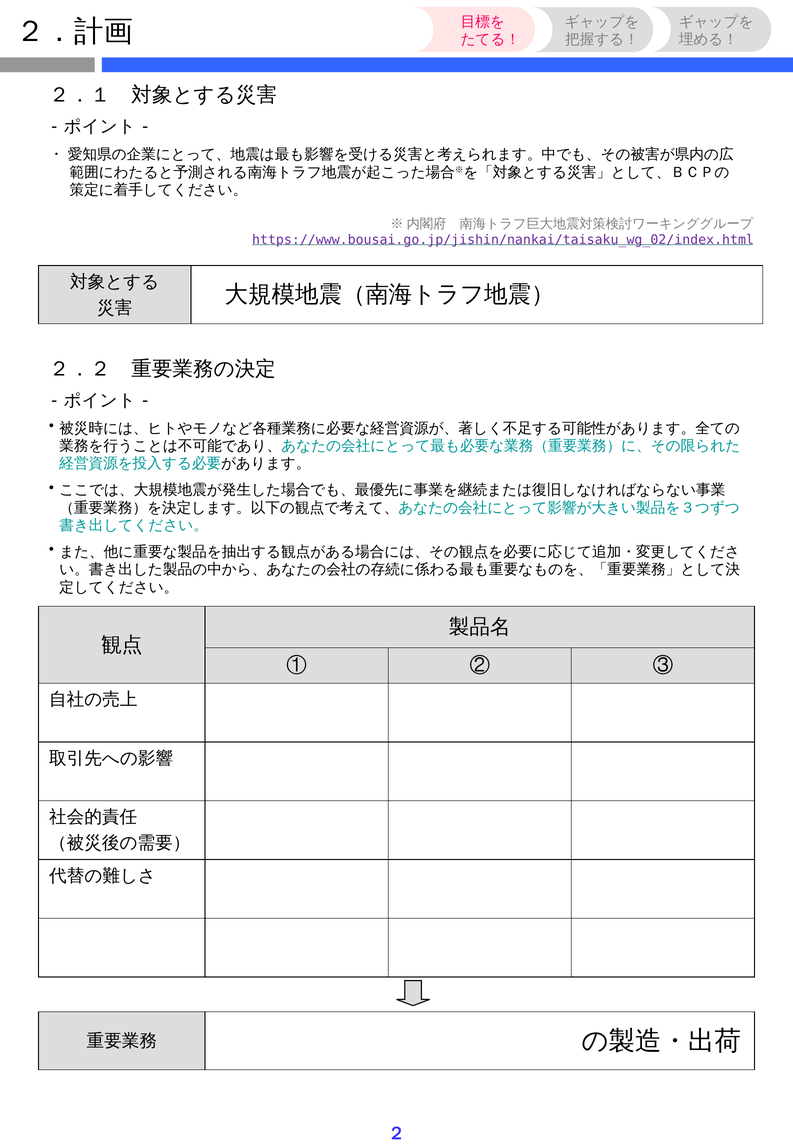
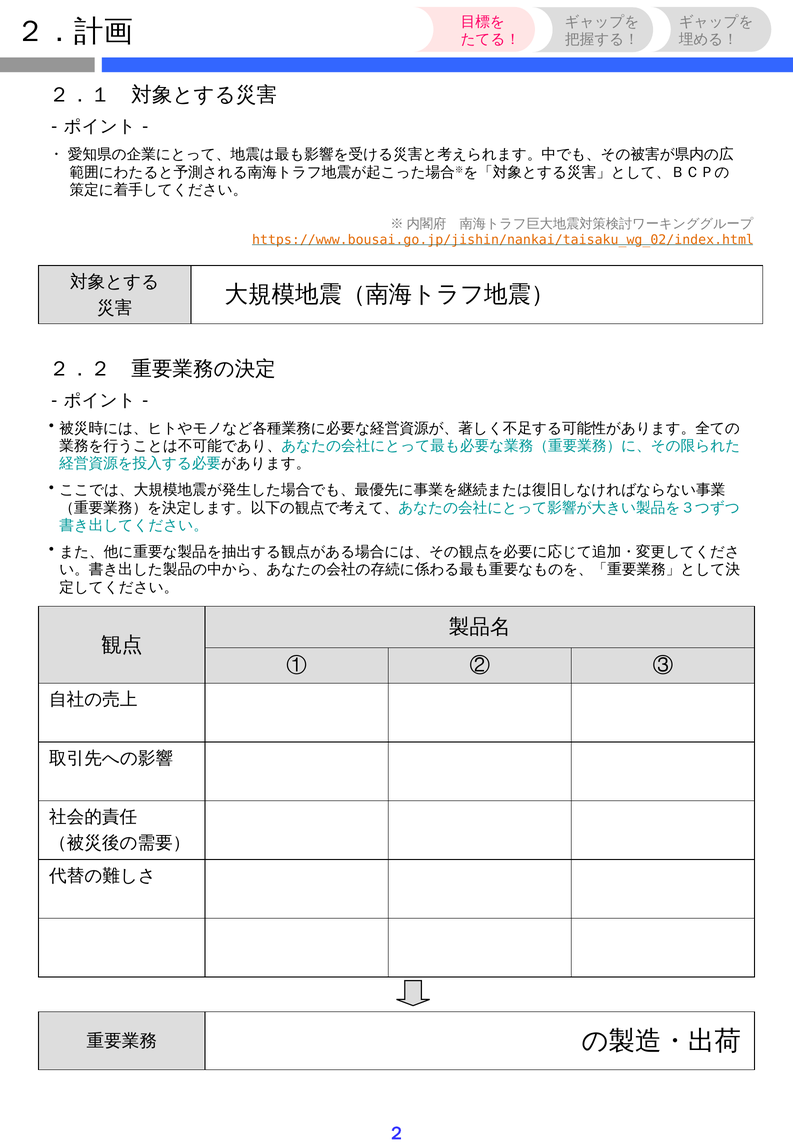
https://www.bousai.go.jp/jishin/nankai/taisaku_wg_02/index.html colour: purple -> orange (503, 240)
